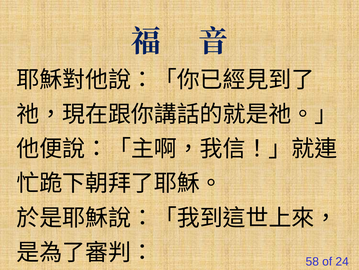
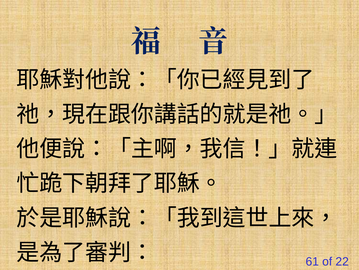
58: 58 -> 61 (312, 261)
24: 24 -> 22 (342, 261)
